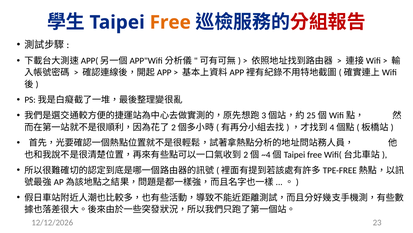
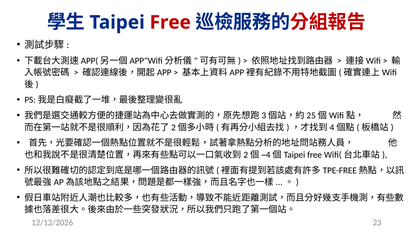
Free colour: orange -> red (170, 22)
